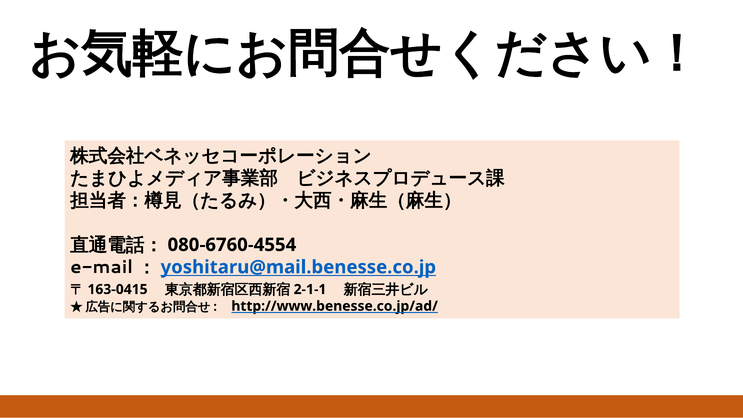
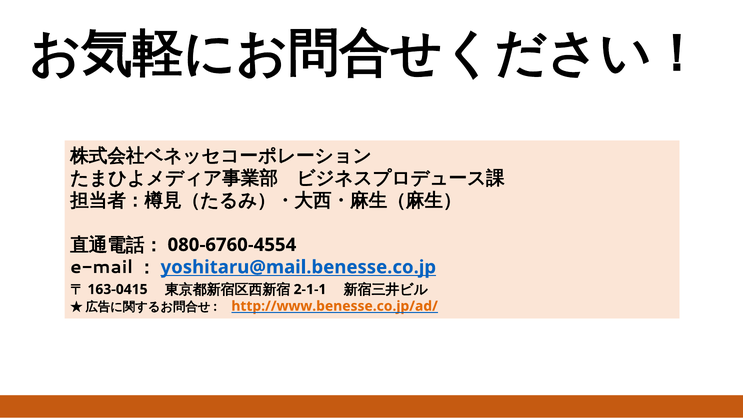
http://www.benesse.co.jp/ad/ colour: black -> orange (335, 306)
